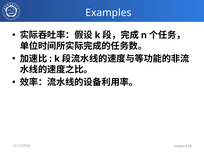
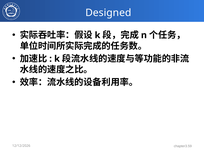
Examples: Examples -> Designed (108, 13)
